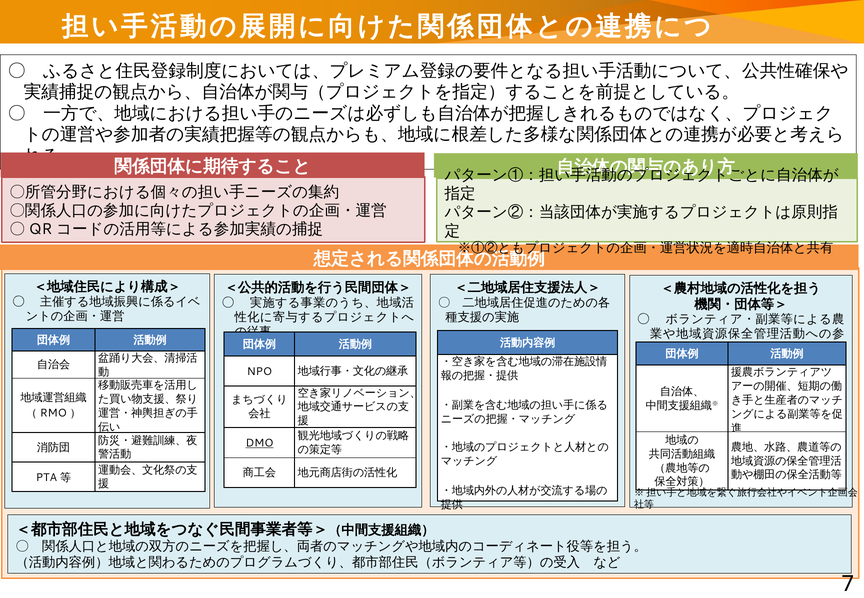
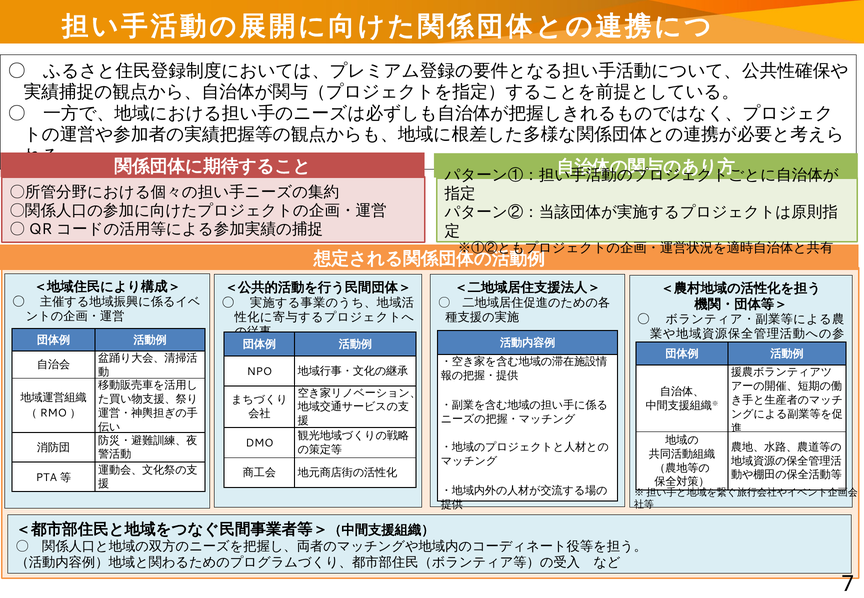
DMO underline: present -> none (259, 443)
